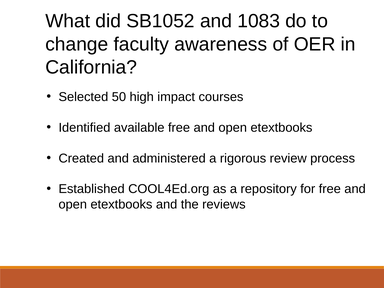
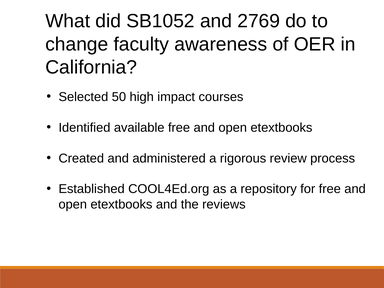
1083: 1083 -> 2769 (259, 21)
